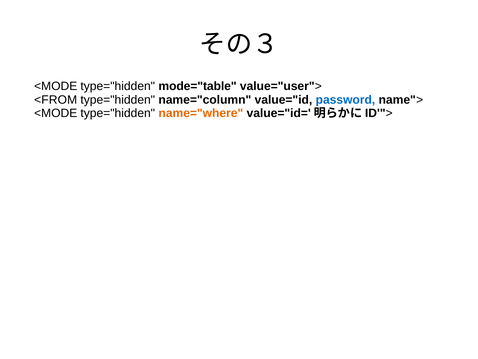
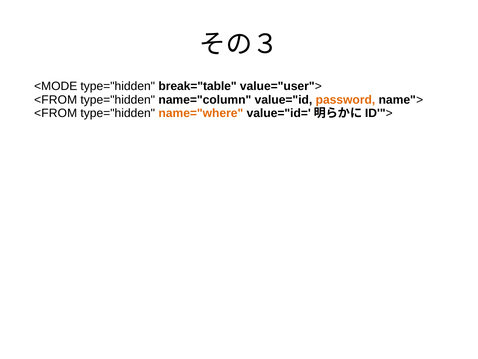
mode="table: mode="table -> break="table (198, 86)
password colour: blue -> orange (345, 100)
<MODE: <MODE -> <FROM (56, 113)
